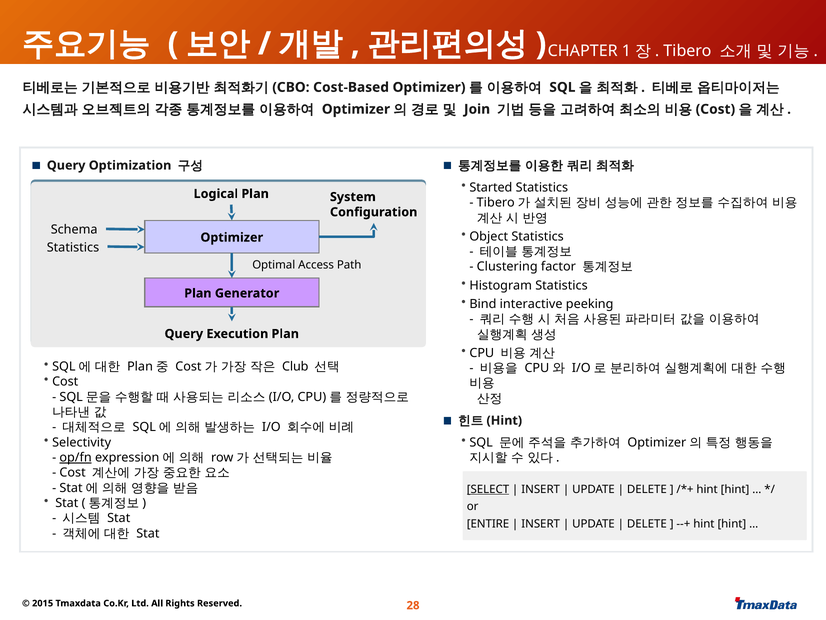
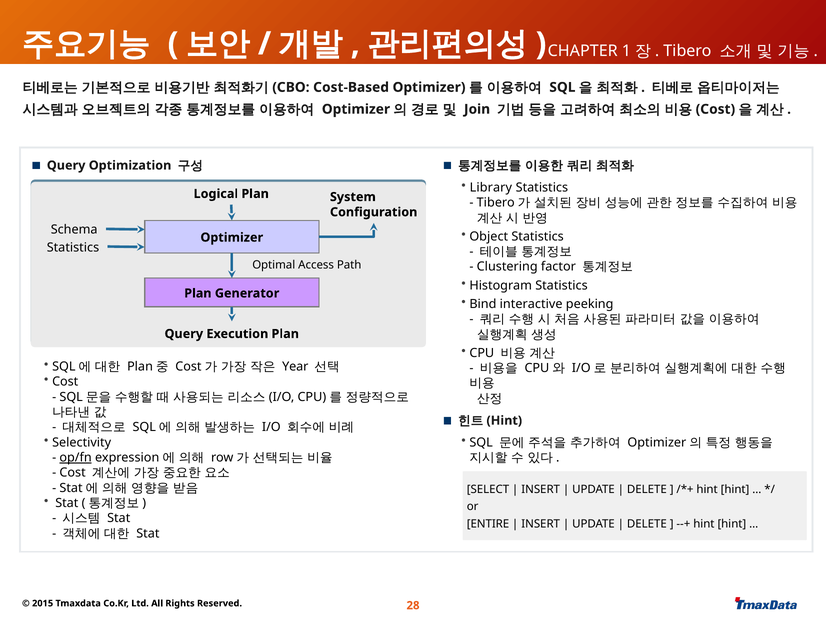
Started: Started -> Library (491, 187)
Club: Club -> Year (295, 366)
SELECT underline: present -> none (488, 489)
